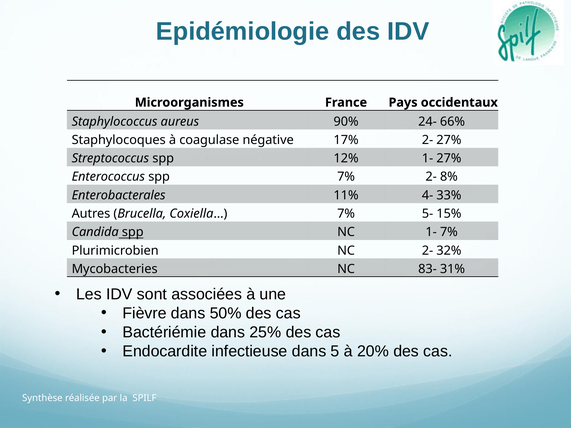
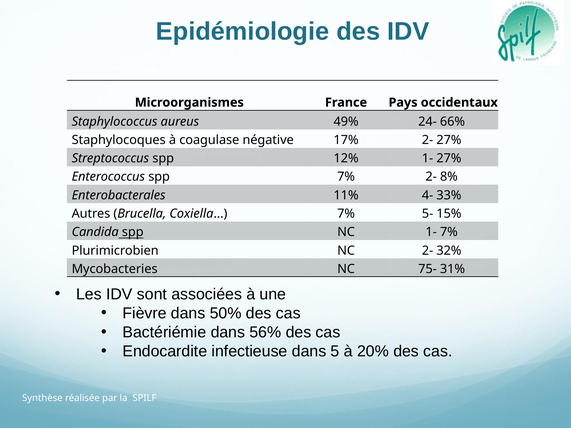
90%: 90% -> 49% (346, 122)
83-: 83- -> 75- (428, 269)
25%: 25% -> 56% (265, 333)
